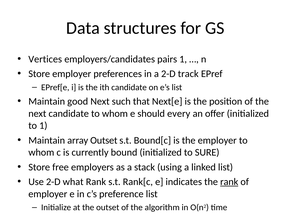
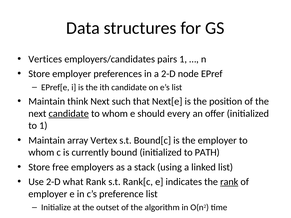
track: track -> node (188, 74)
good: good -> think (78, 102)
candidate underline: none -> present (69, 114)
array Outset: Outset -> Vertex (104, 140)
SURE: SURE -> PATH (207, 153)
